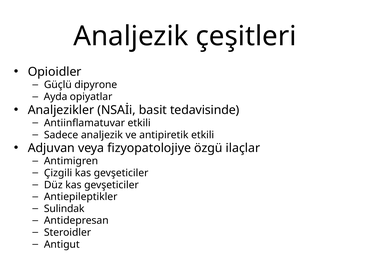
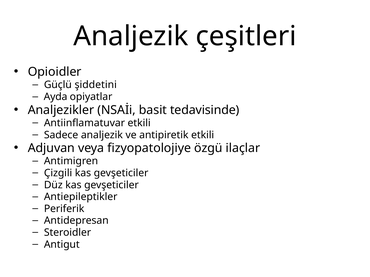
dipyrone: dipyrone -> şiddetini (96, 85)
Sulindak: Sulindak -> Periferik (64, 209)
